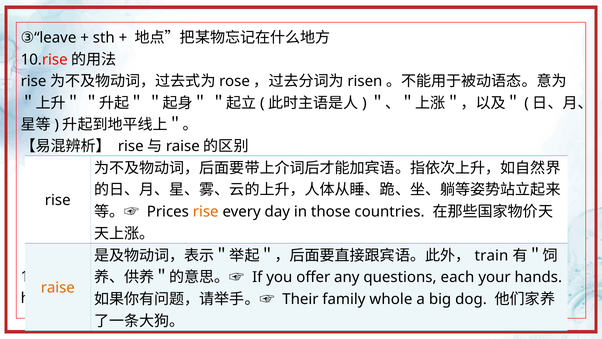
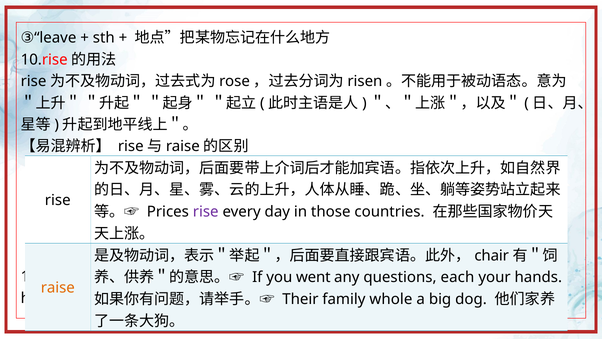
rise colour: orange -> purple (206, 212)
train: train -> chair (492, 255)
offer: offer -> went (313, 277)
